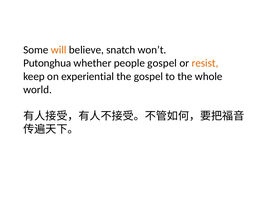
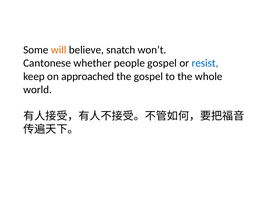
Putonghua: Putonghua -> Cantonese (47, 63)
resist colour: orange -> blue (205, 63)
experiential: experiential -> approached (88, 77)
